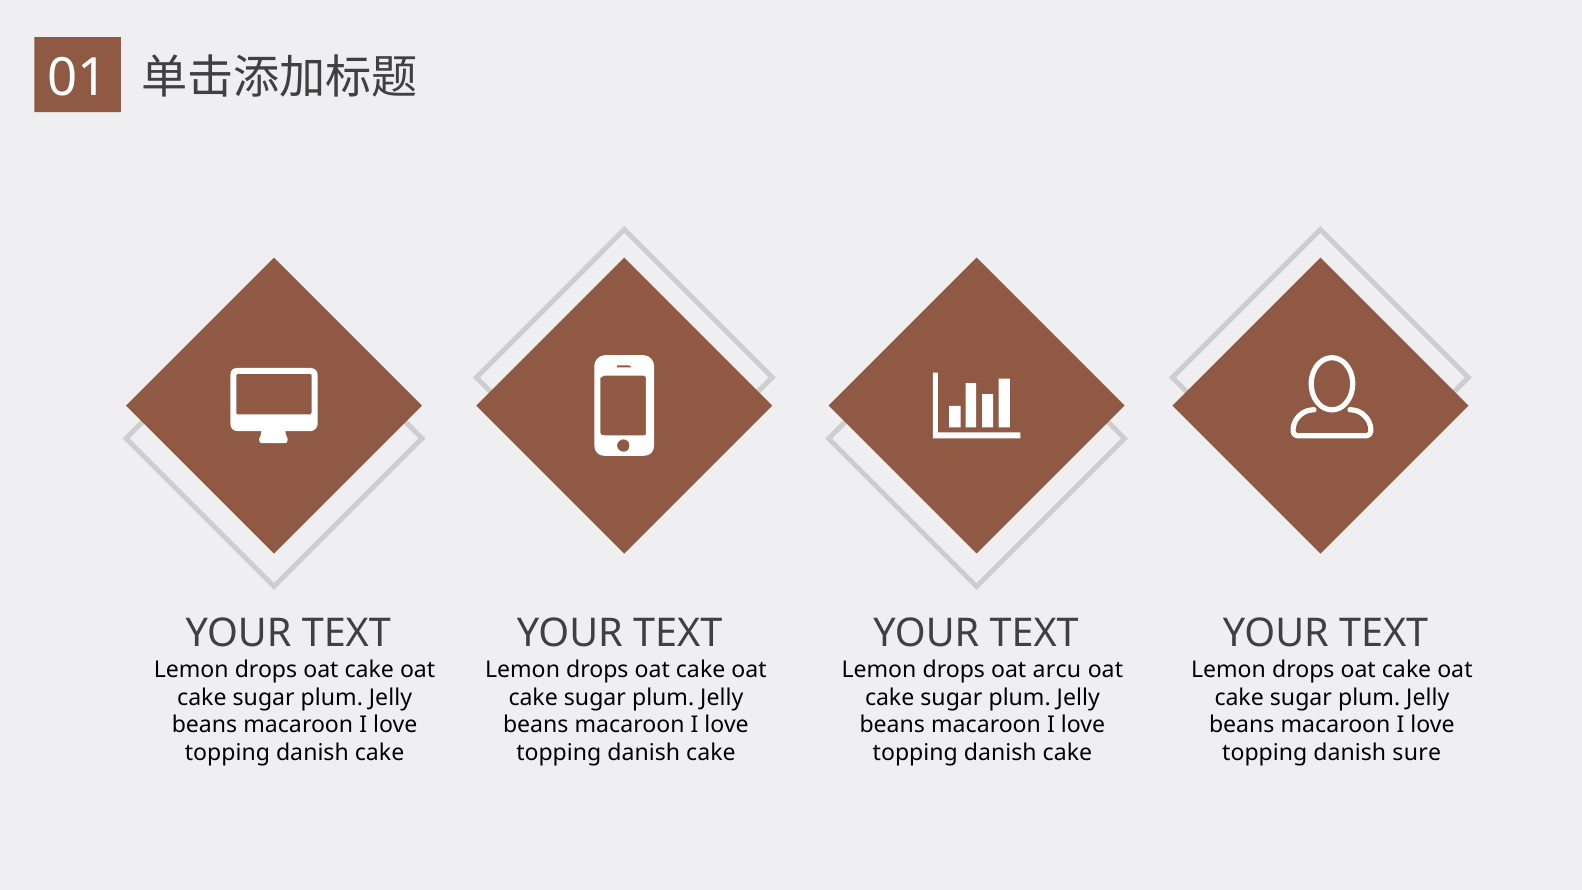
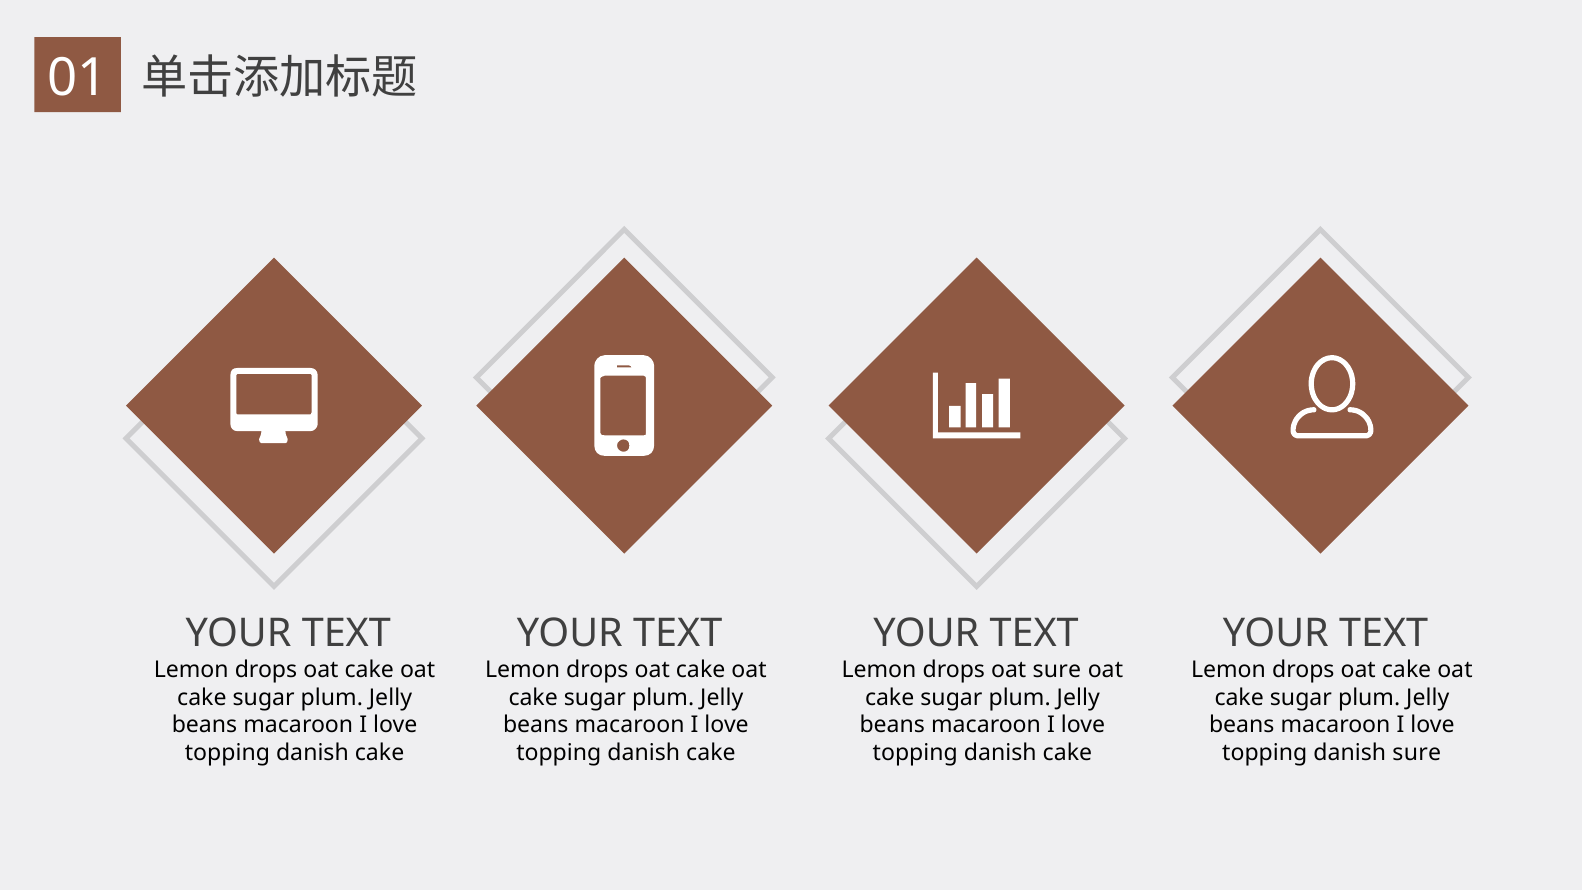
oat arcu: arcu -> sure (1057, 670)
